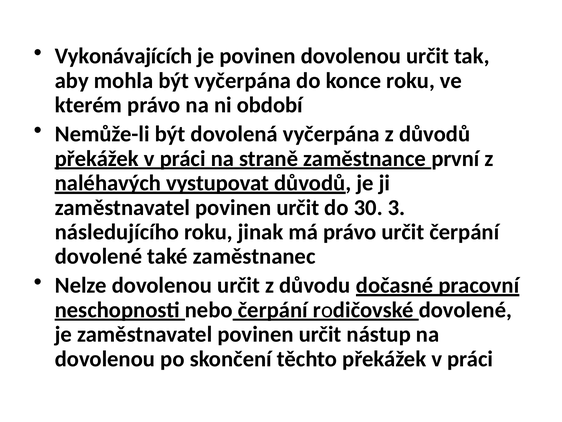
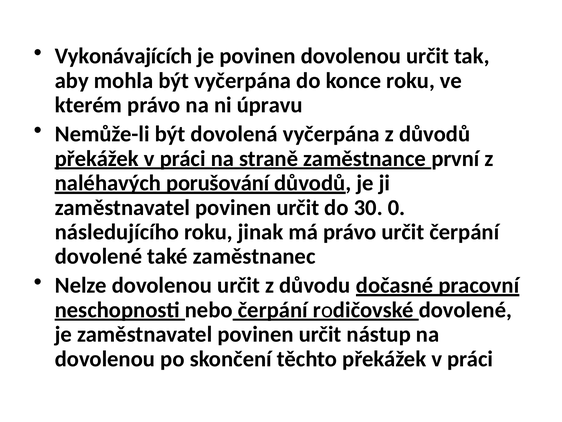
období: období -> úpravu (270, 105)
vystupovat: vystupovat -> porušování (218, 183)
3: 3 -> 0 (397, 207)
